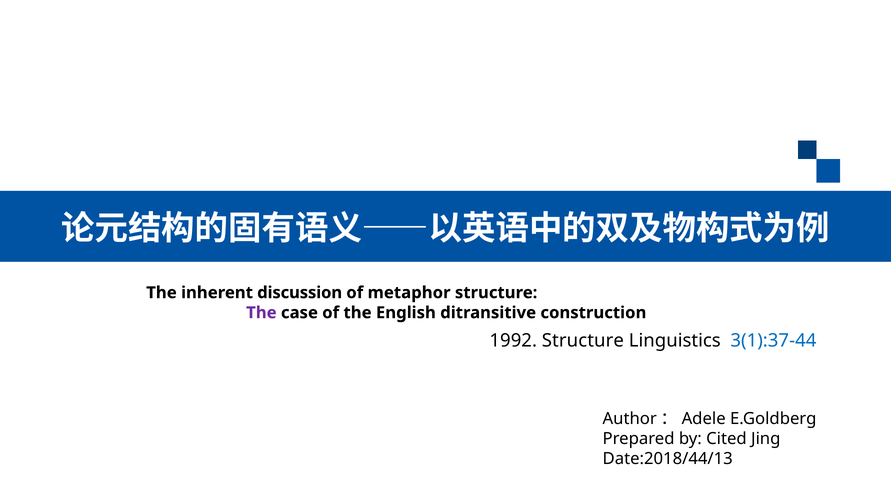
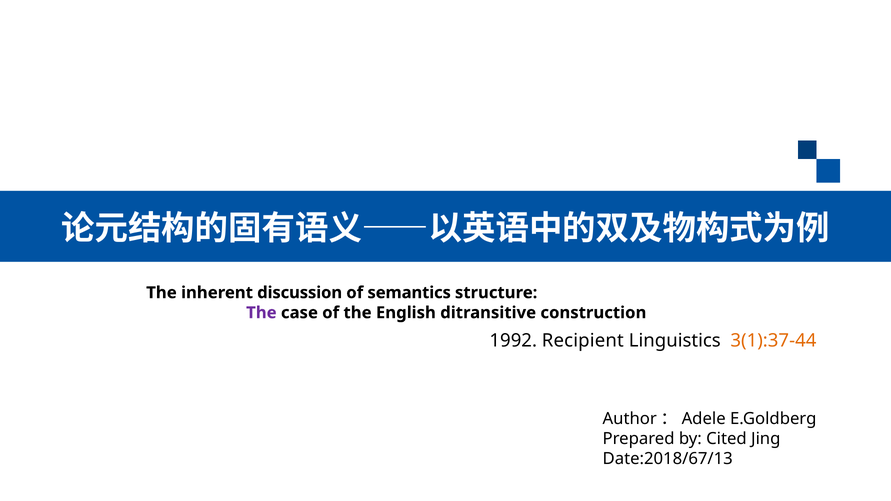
metaphor: metaphor -> semantics (409, 293)
1992 Structure: Structure -> Recipient (583, 341)
3(1):37-44 colour: blue -> orange (773, 341)
Date:2018/44/13: Date:2018/44/13 -> Date:2018/67/13 (668, 459)
